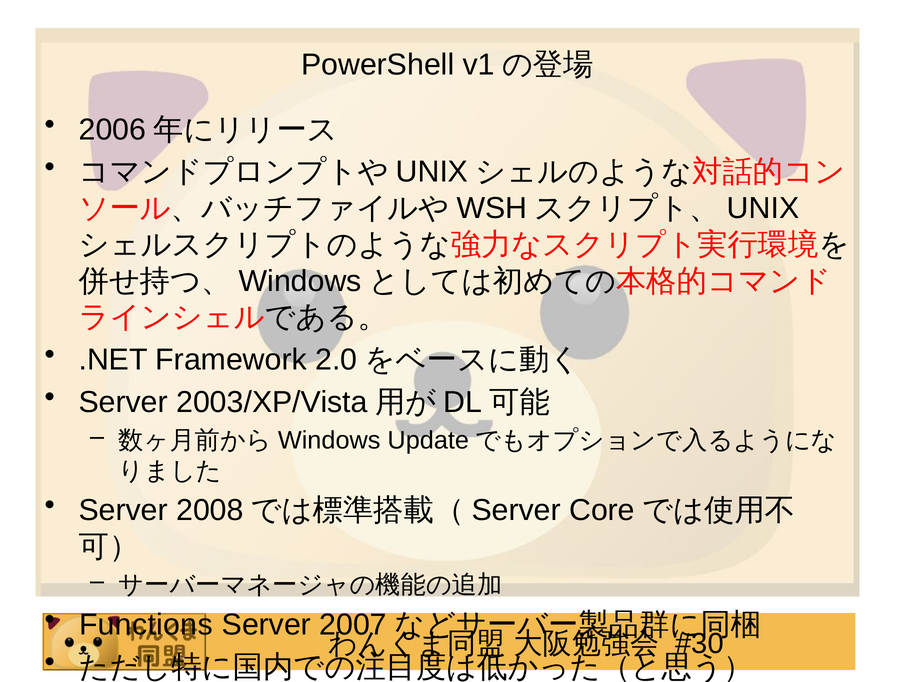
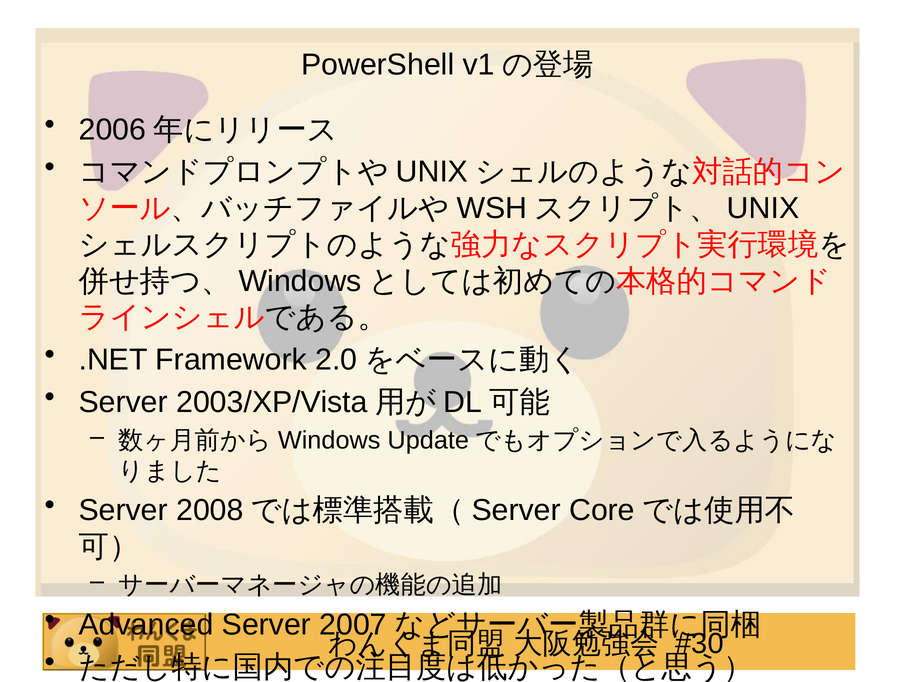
Functions: Functions -> Advanced (146, 624)
